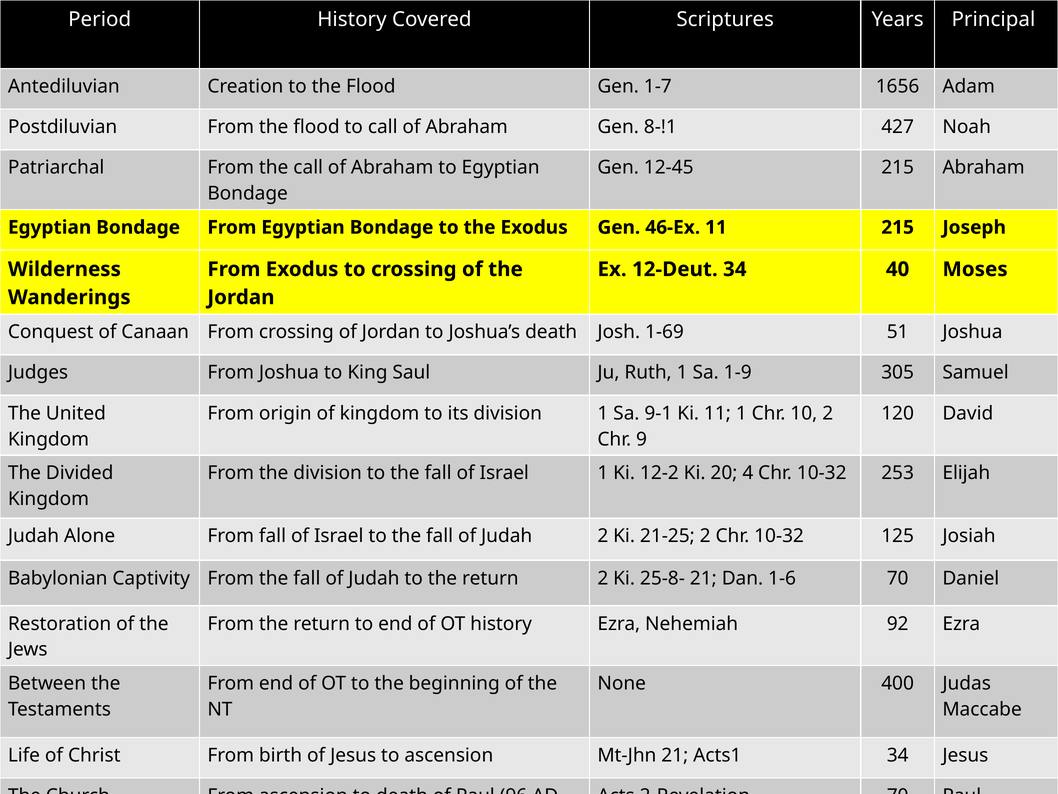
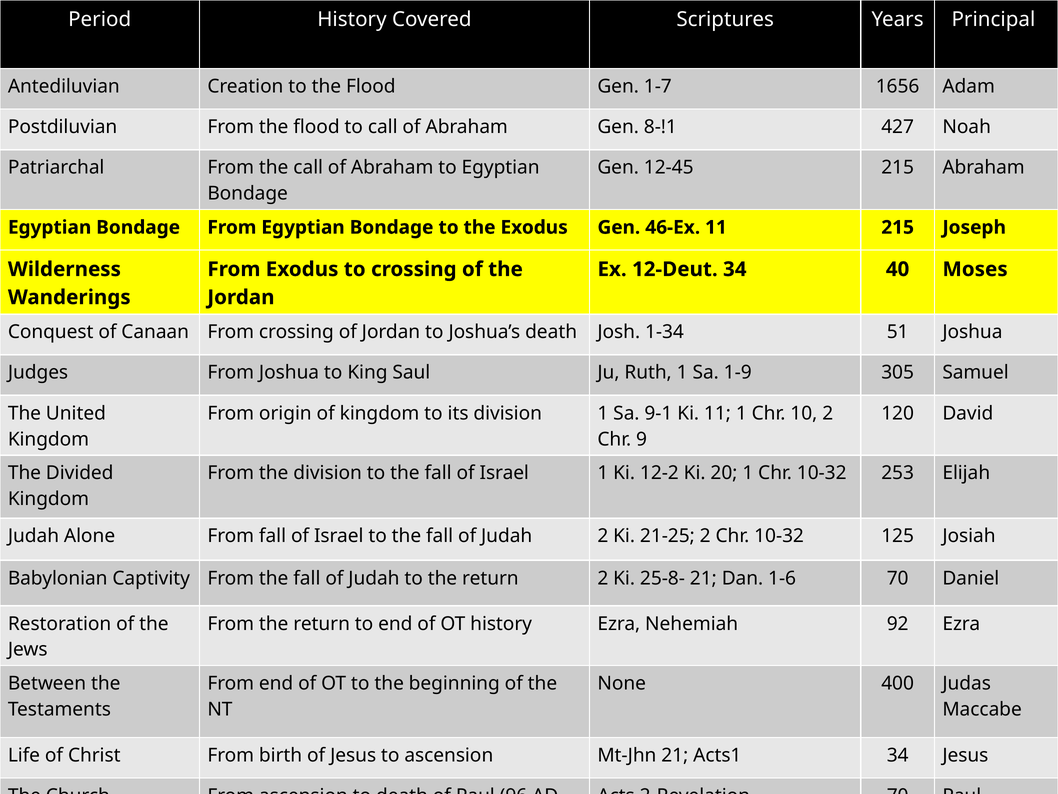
1-69: 1-69 -> 1-34 (665, 332)
20 4: 4 -> 1 (748, 473)
